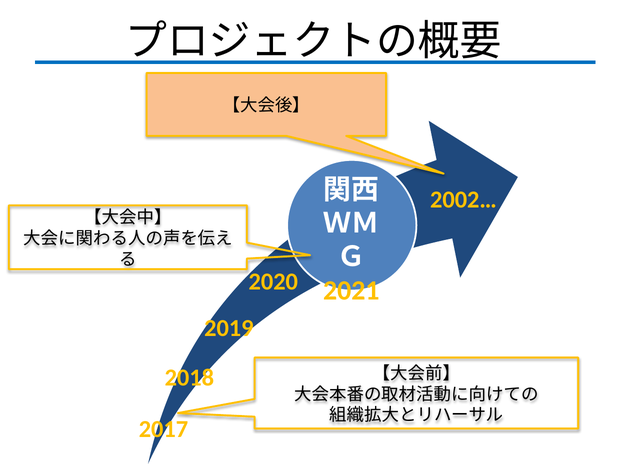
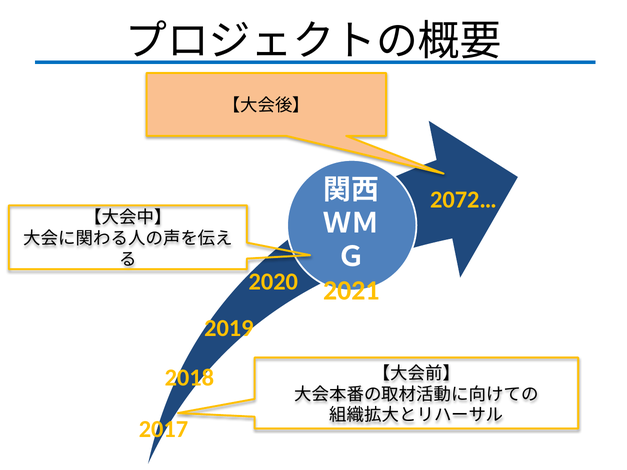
2002…: 2002… -> 2072… (463, 200)
